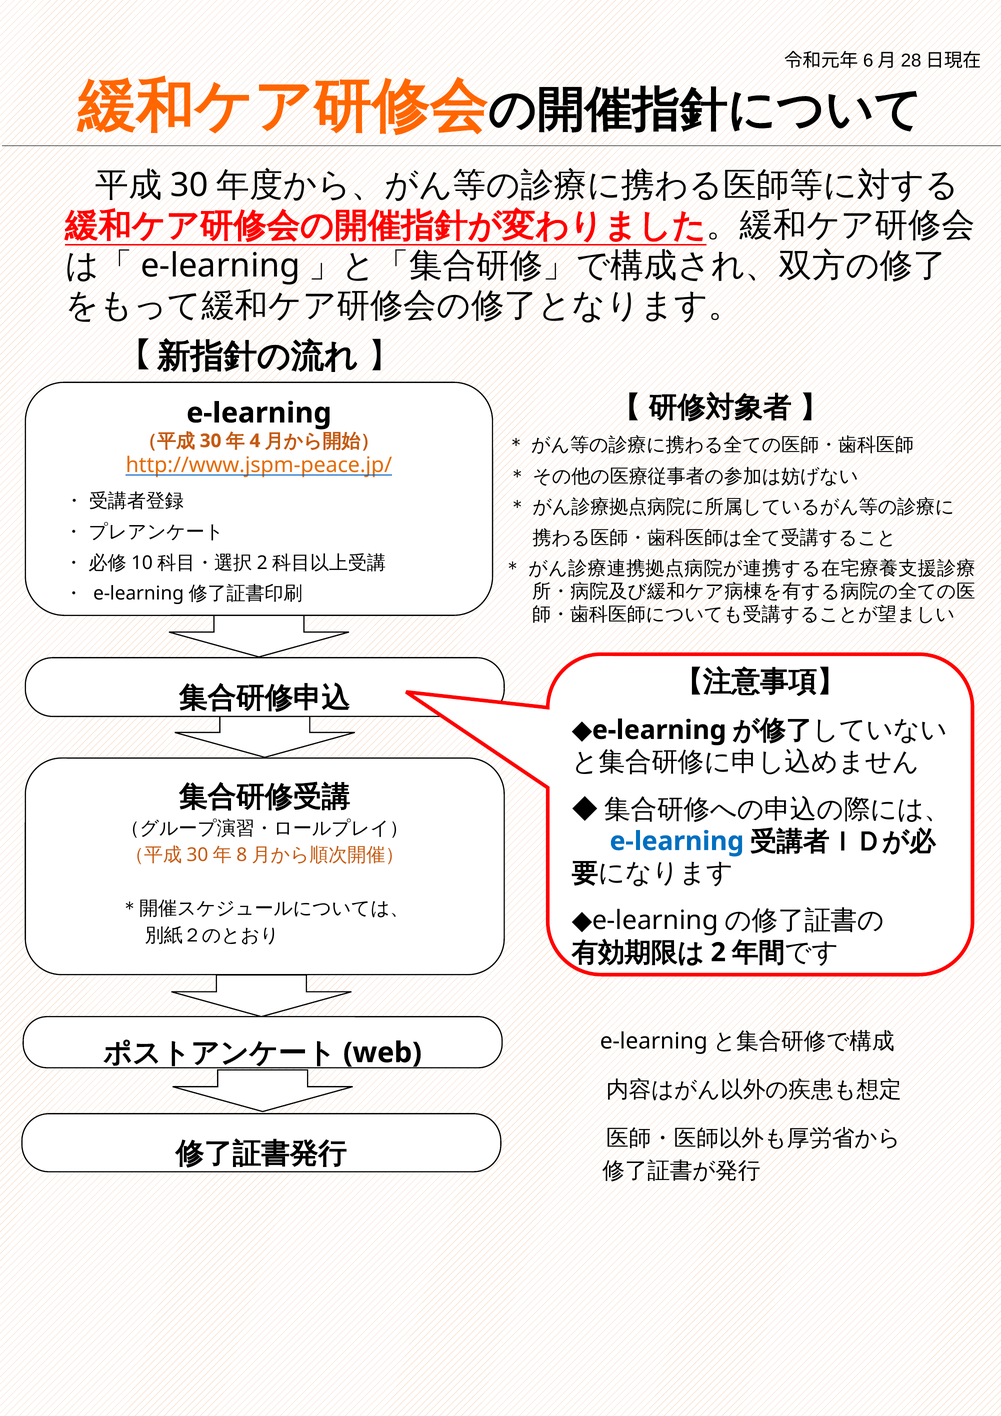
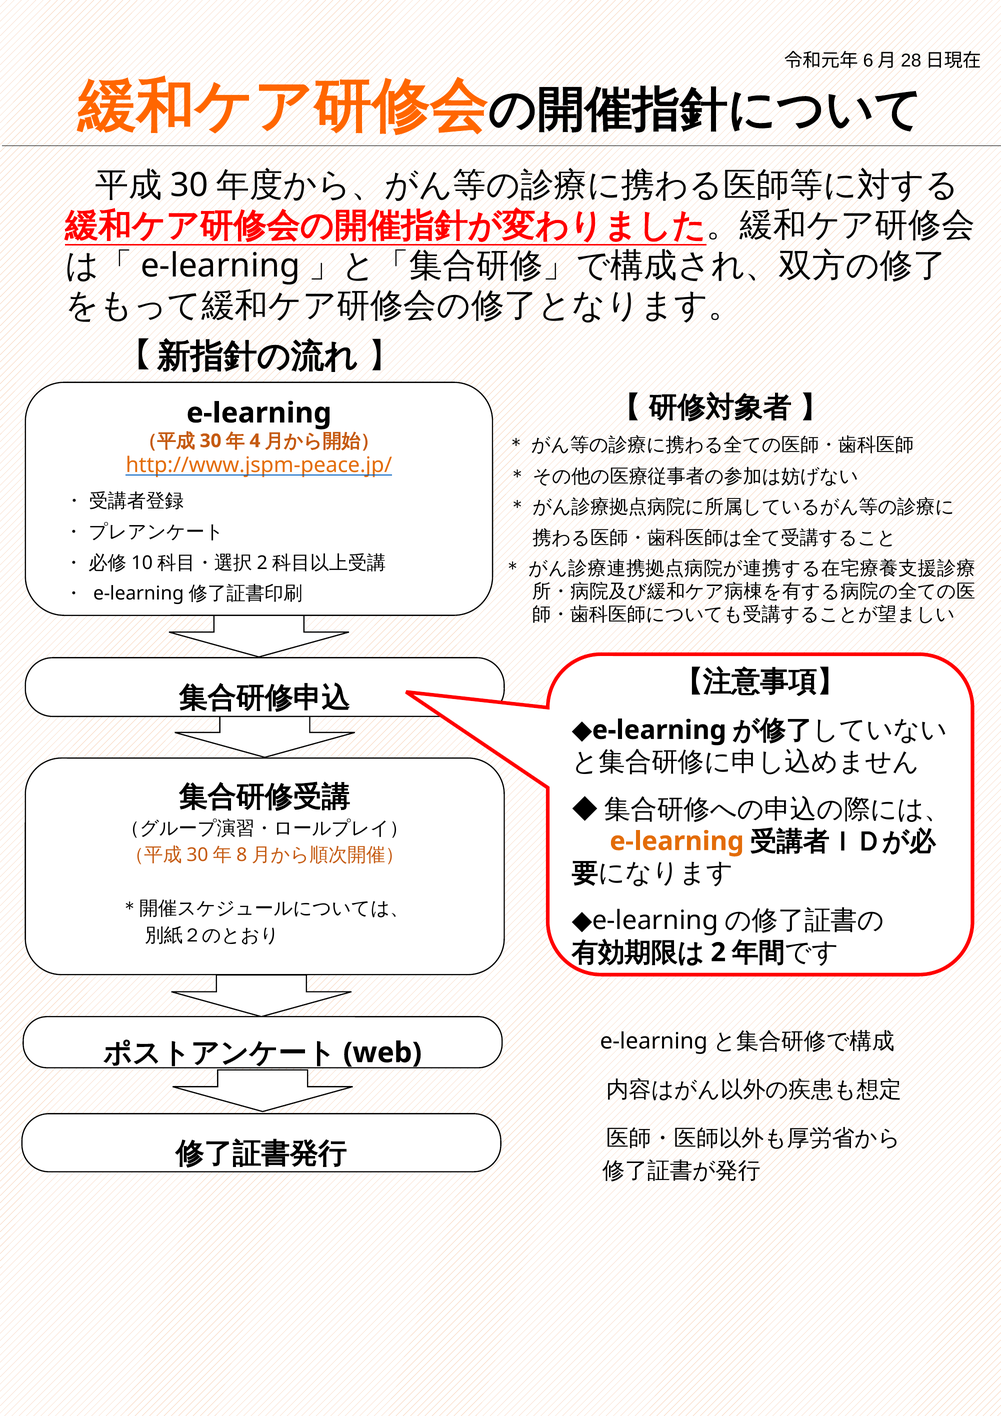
e-learning colour: blue -> orange (677, 841)
